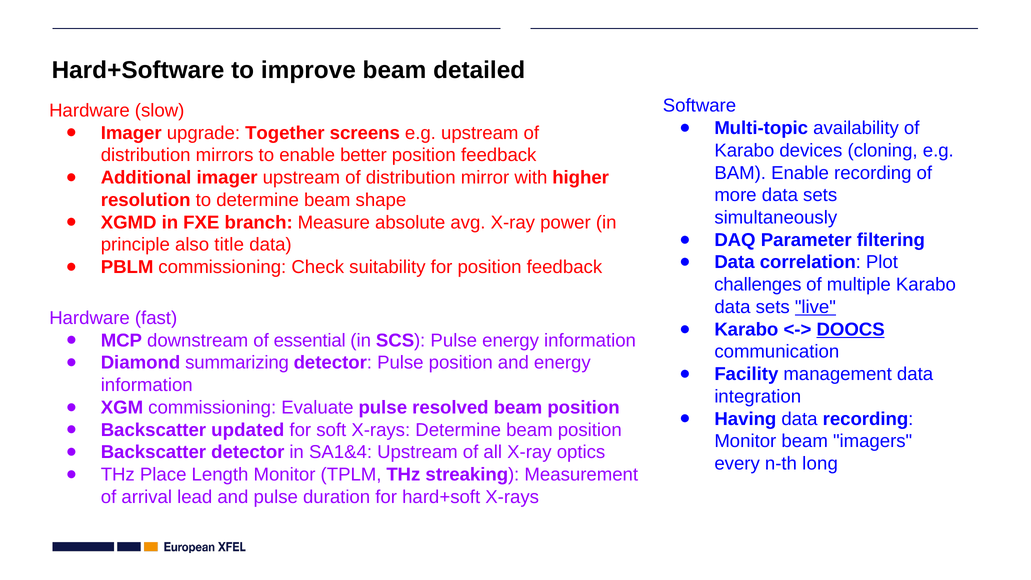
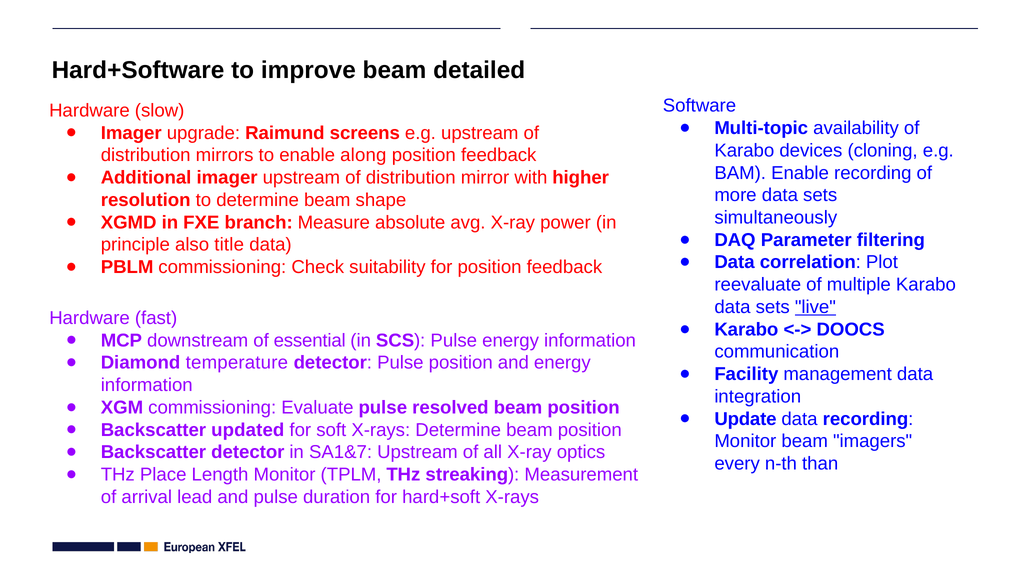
Together: Together -> Raimund (285, 133)
better: better -> along (363, 155)
challenges: challenges -> reevaluate (758, 285)
DOOCS underline: present -> none (851, 329)
summarizing: summarizing -> temperature (237, 363)
Having: Having -> Update (745, 419)
SA1&4: SA1&4 -> SA1&7 (341, 452)
long: long -> than (820, 464)
